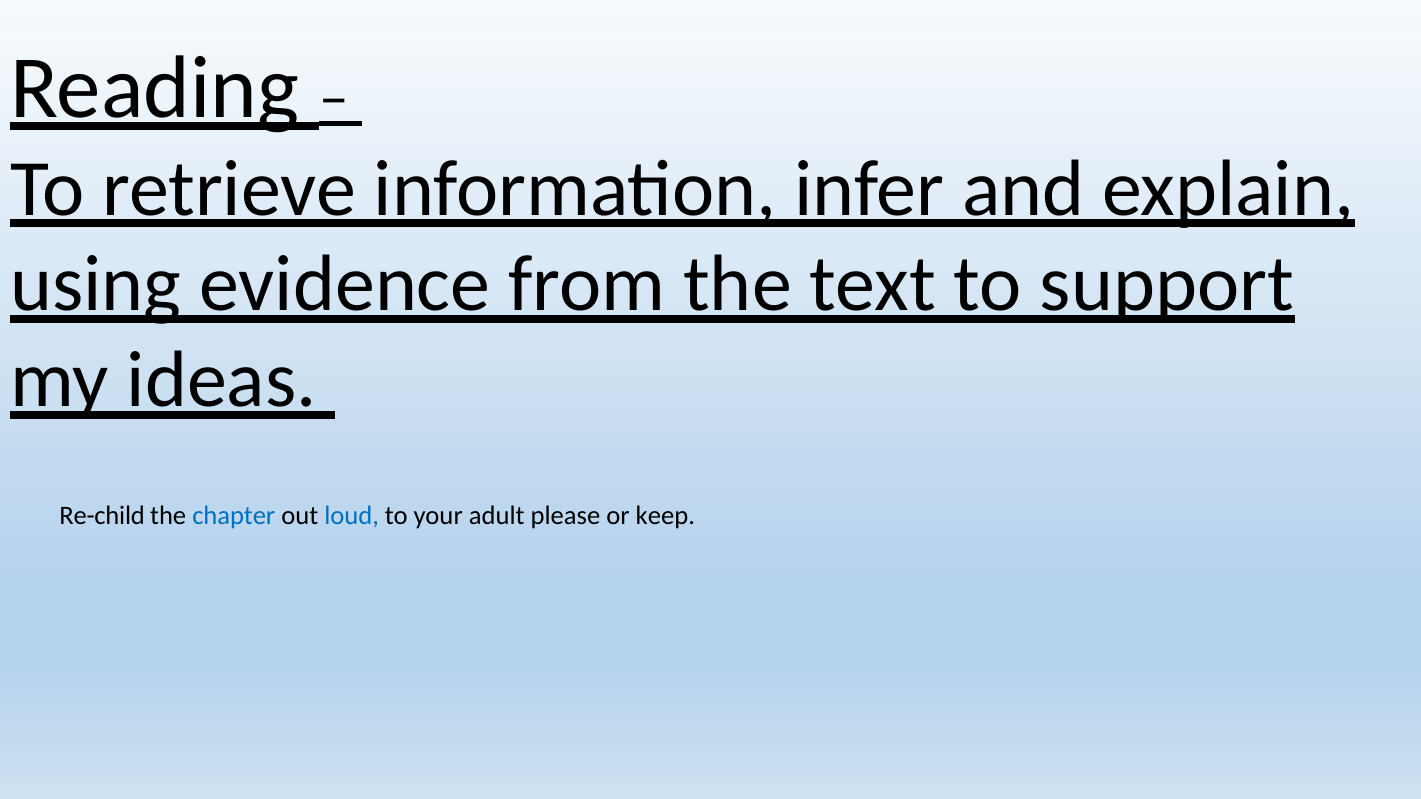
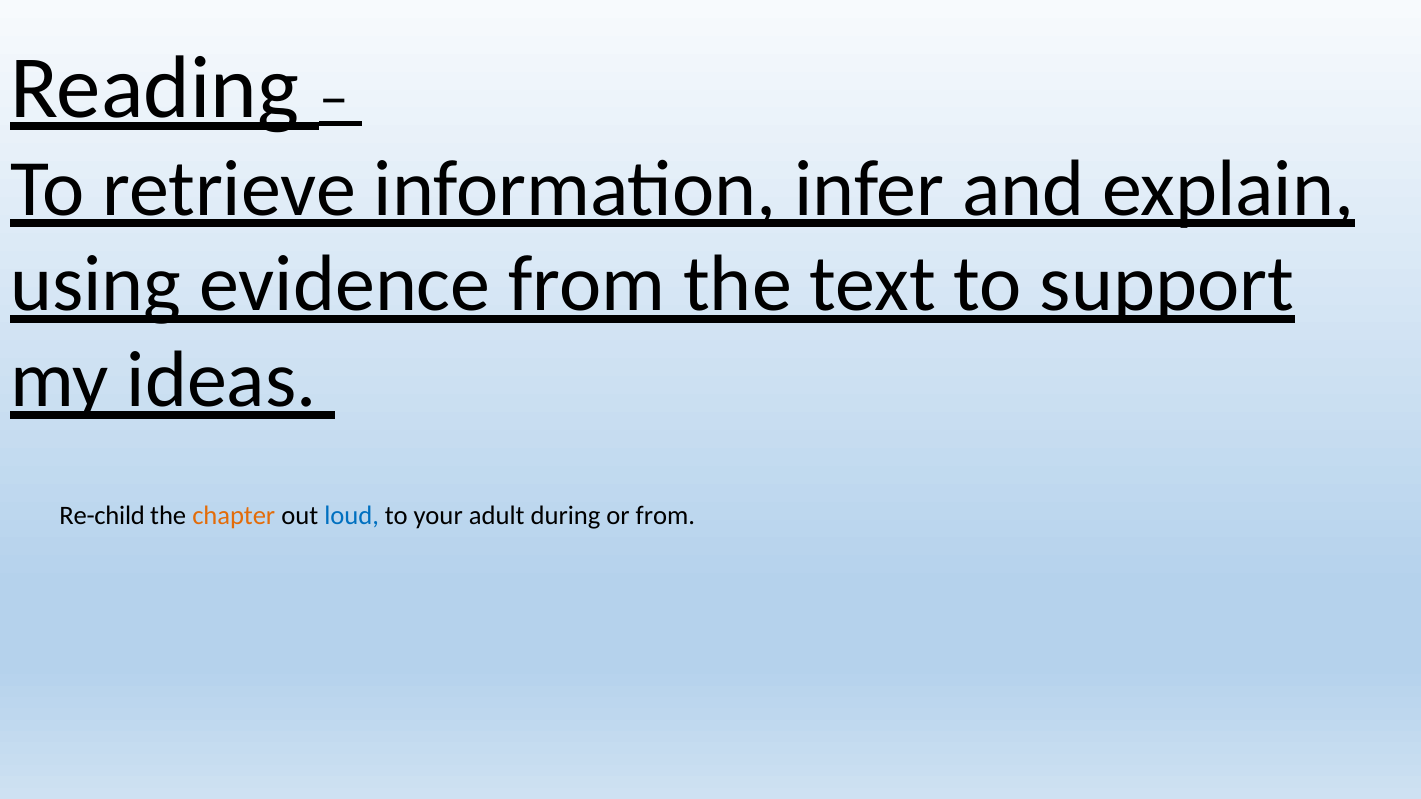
chapter colour: blue -> orange (234, 516)
please: please -> during (565, 516)
or keep: keep -> from (665, 516)
